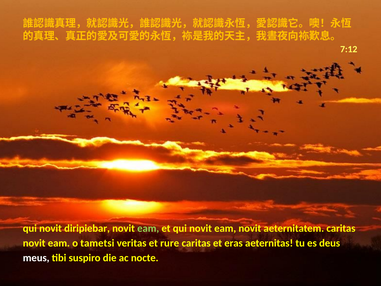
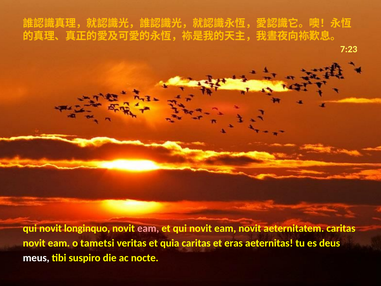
7:12: 7:12 -> 7:23 (349, 49)
diripiebar: diripiebar -> longinquo (87, 228)
eam colour: light green -> pink (148, 228)
rure: rure -> quia (170, 243)
